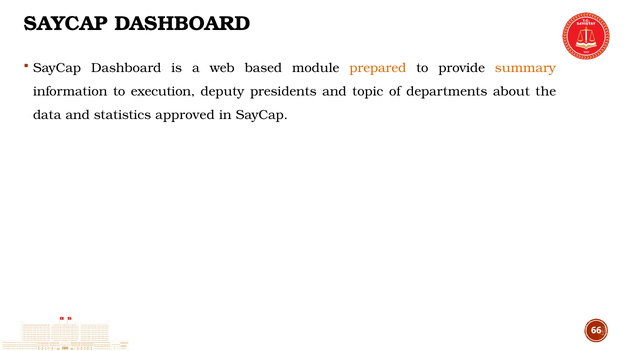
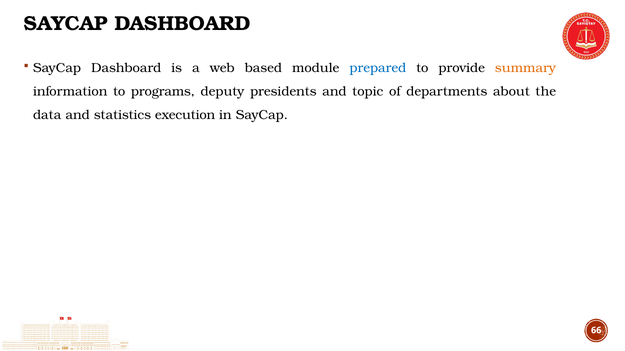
prepared colour: orange -> blue (378, 68)
execution: execution -> programs (163, 91)
approved: approved -> execution (185, 115)
